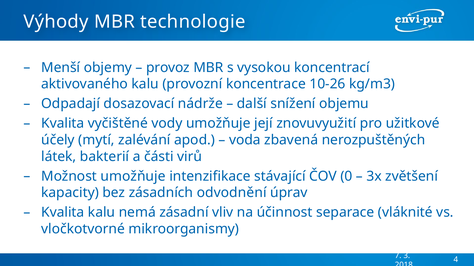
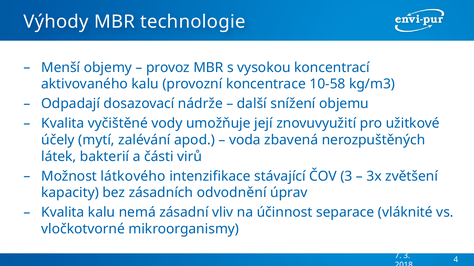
10-26: 10-26 -> 10-58 (328, 84)
Možnost umožňuje: umožňuje -> látkového (133, 177)
ČOV 0: 0 -> 3 (346, 177)
